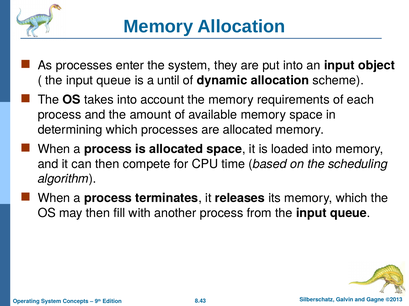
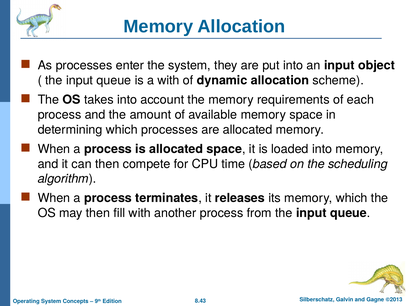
a until: until -> with (168, 81)
